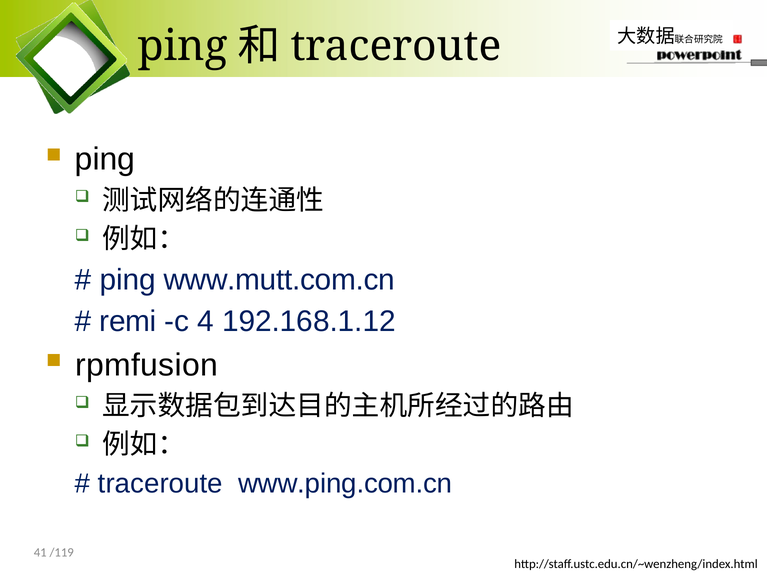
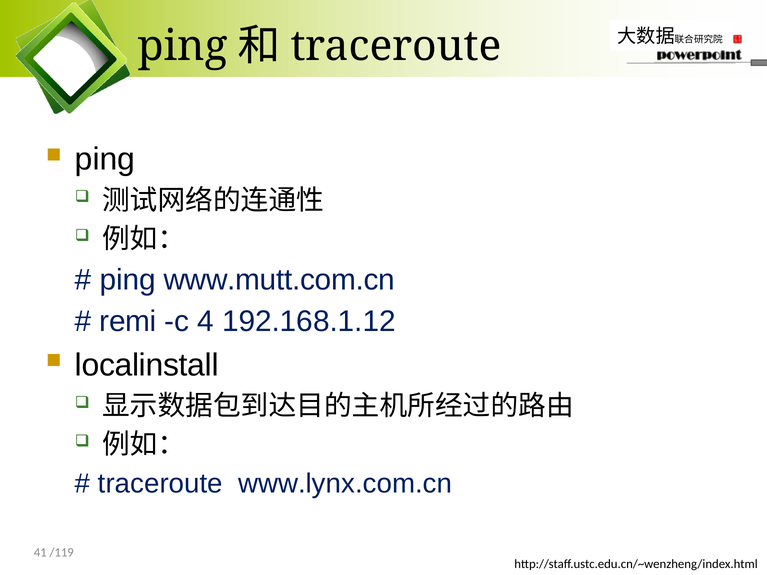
rpmfusion: rpmfusion -> localinstall (147, 365)
www.ping.com.cn: www.ping.com.cn -> www.lynx.com.cn (345, 484)
